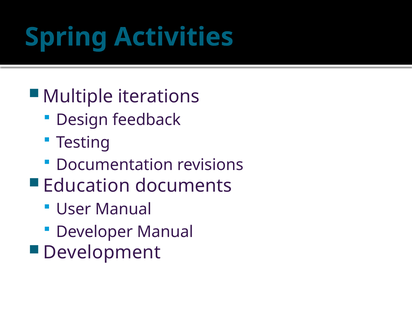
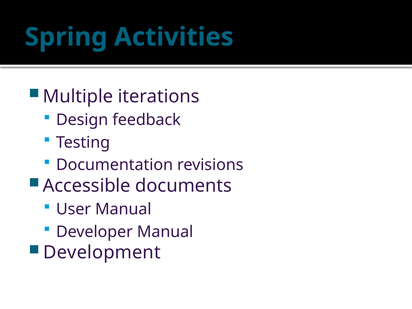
Education: Education -> Accessible (87, 186)
